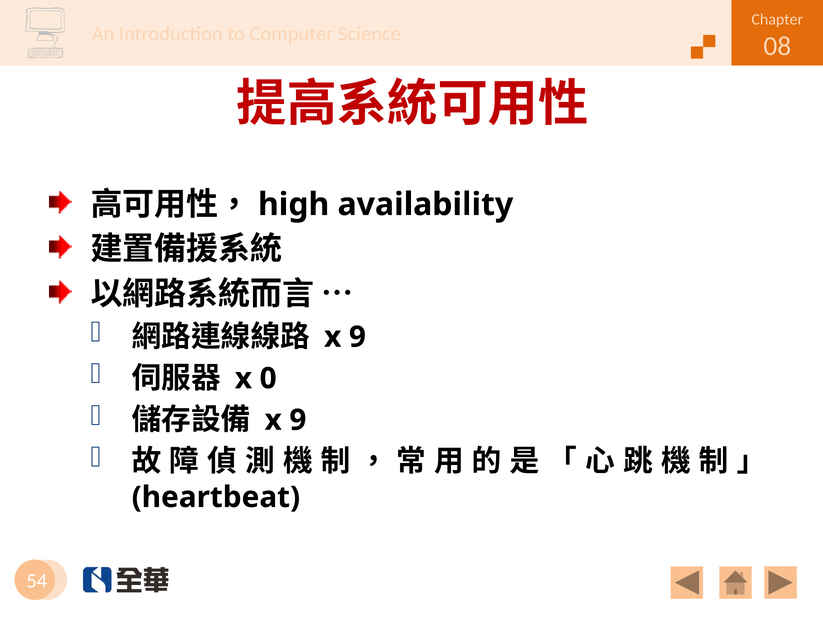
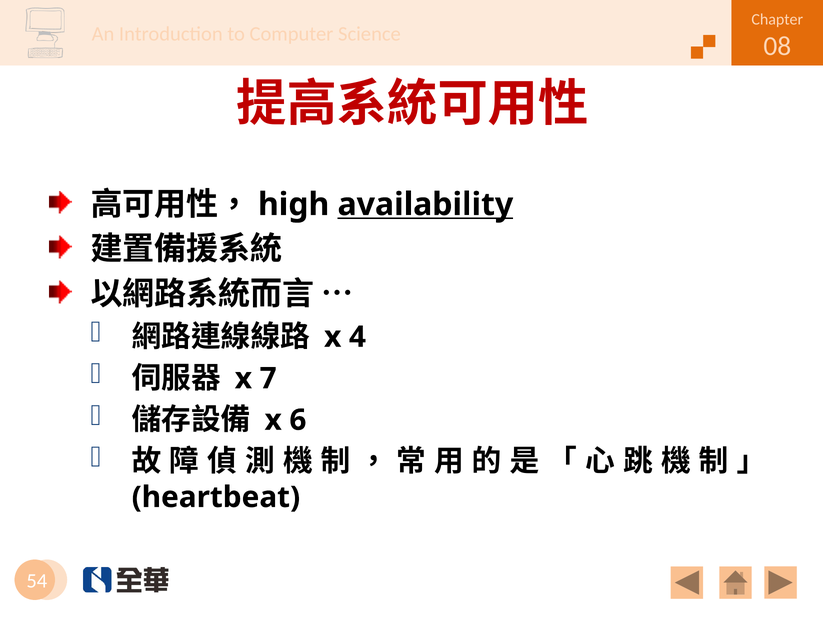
availability underline: none -> present (425, 205)
9: 9 -> 4 (357, 337)
0: 0 -> 7 (268, 379)
9: 9 -> 6 (298, 420)
